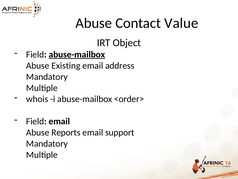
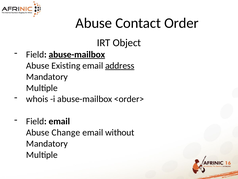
Value: Value -> Order (181, 23)
address underline: none -> present (120, 65)
Reports: Reports -> Change (66, 132)
support: support -> without (120, 132)
